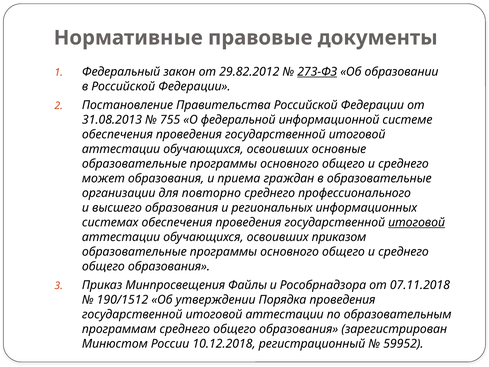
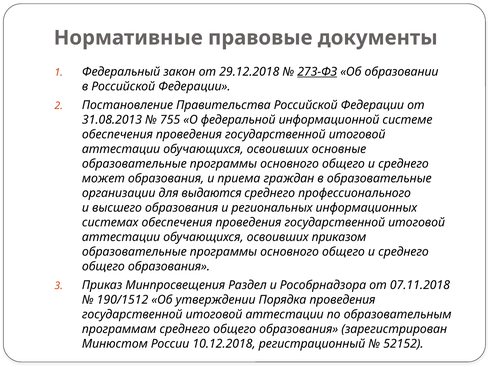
29.82.2012: 29.82.2012 -> 29.12.2018 (249, 72)
повторно: повторно -> выдаются (212, 193)
итоговой underline: present -> none (417, 222)
Файлы: Файлы -> Раздел (247, 285)
59952: 59952 -> 52152 (403, 344)
